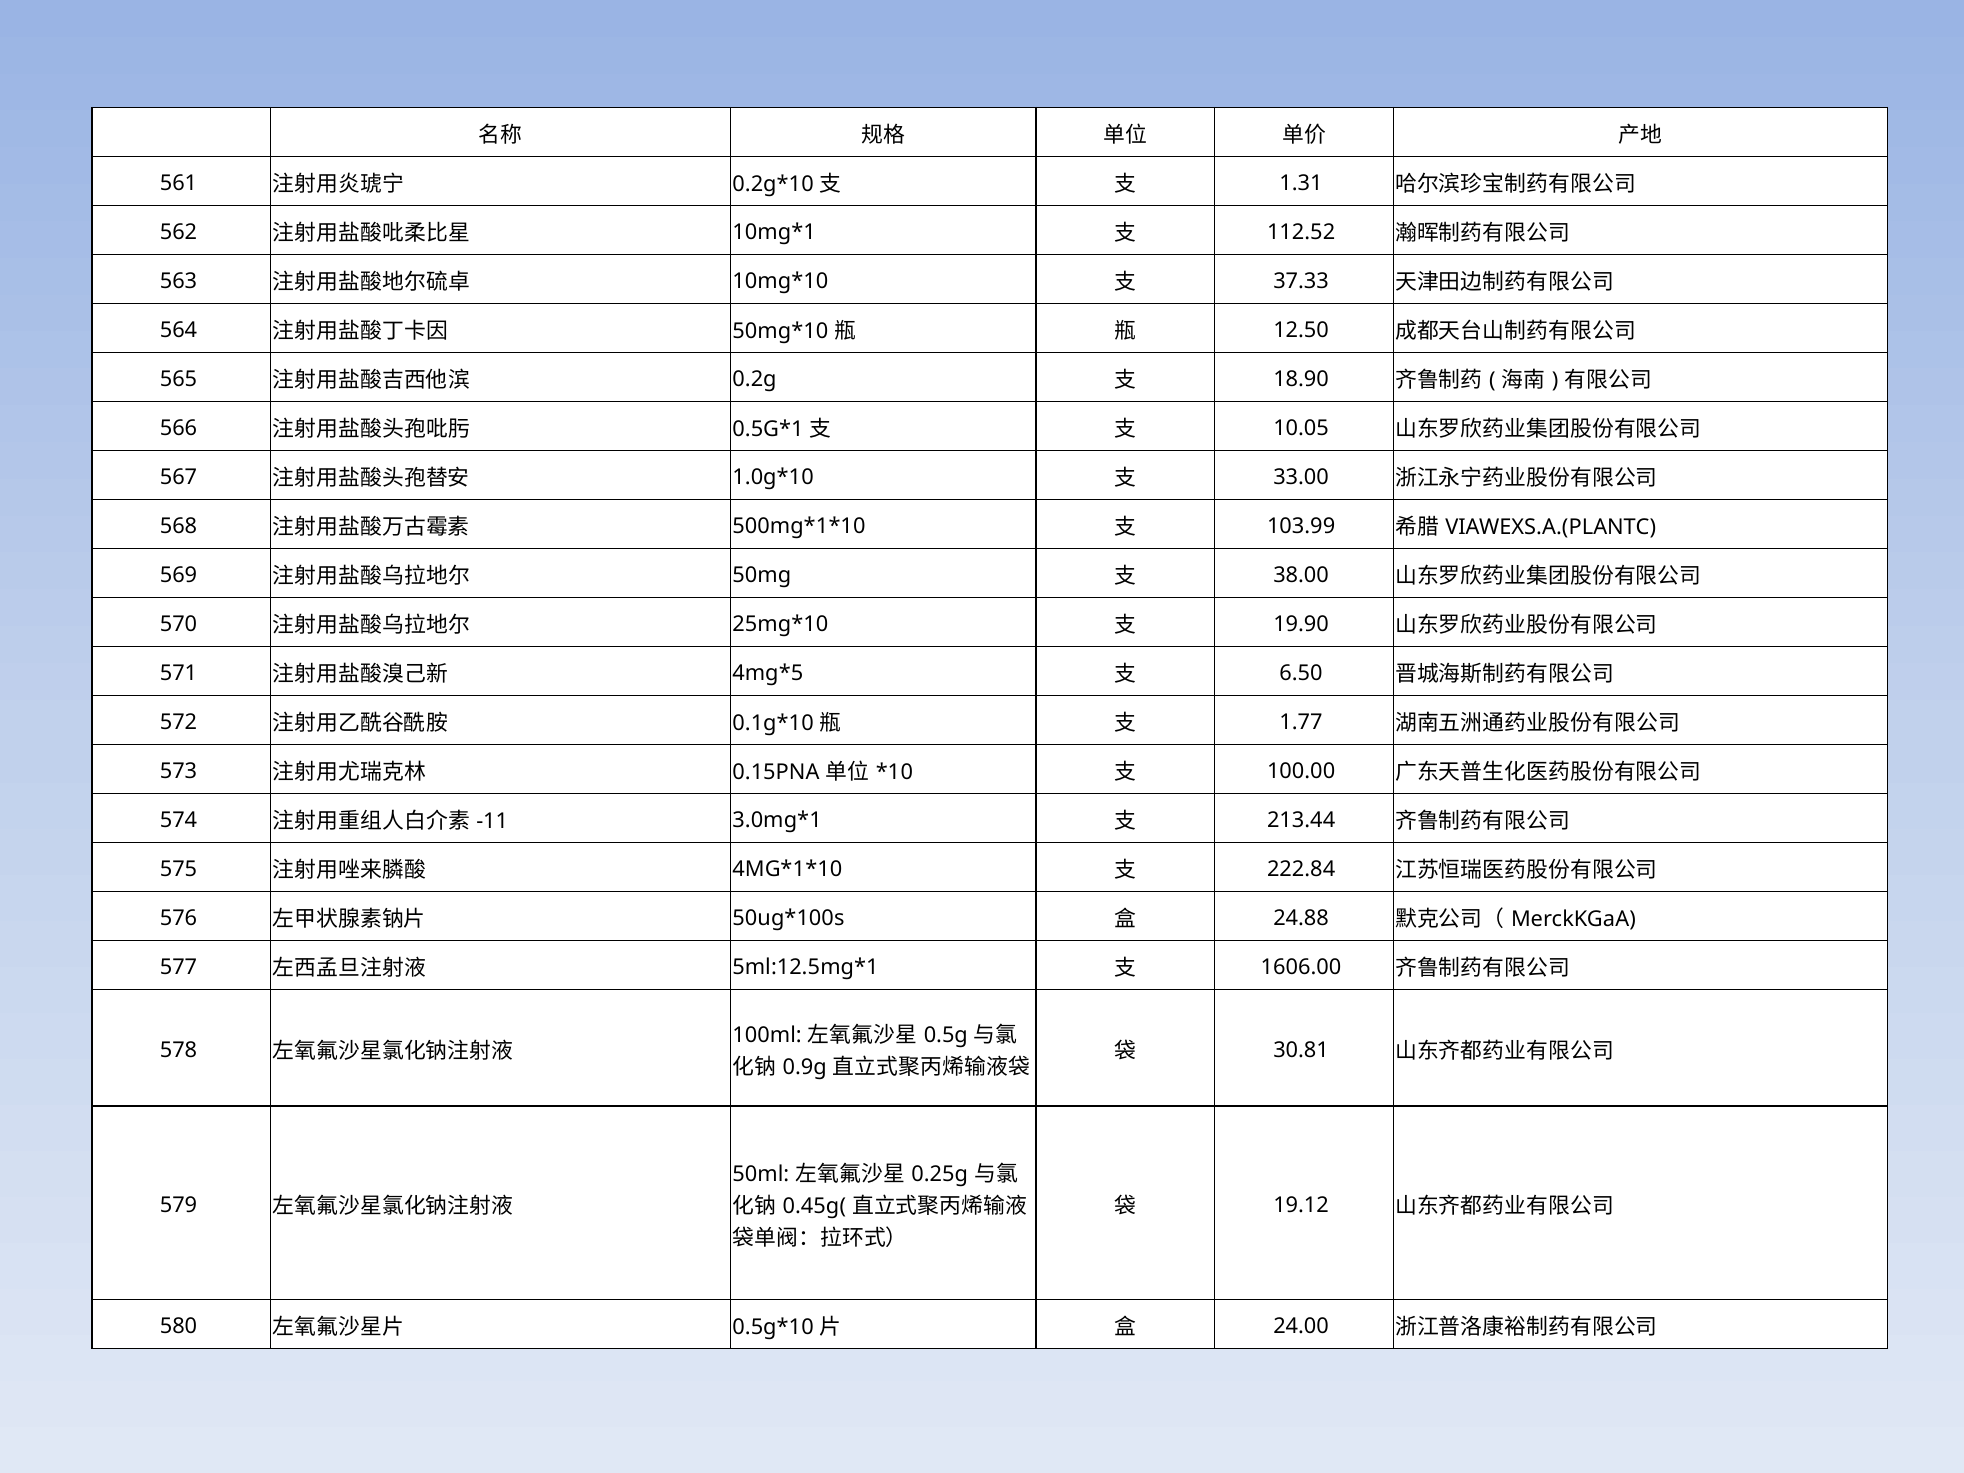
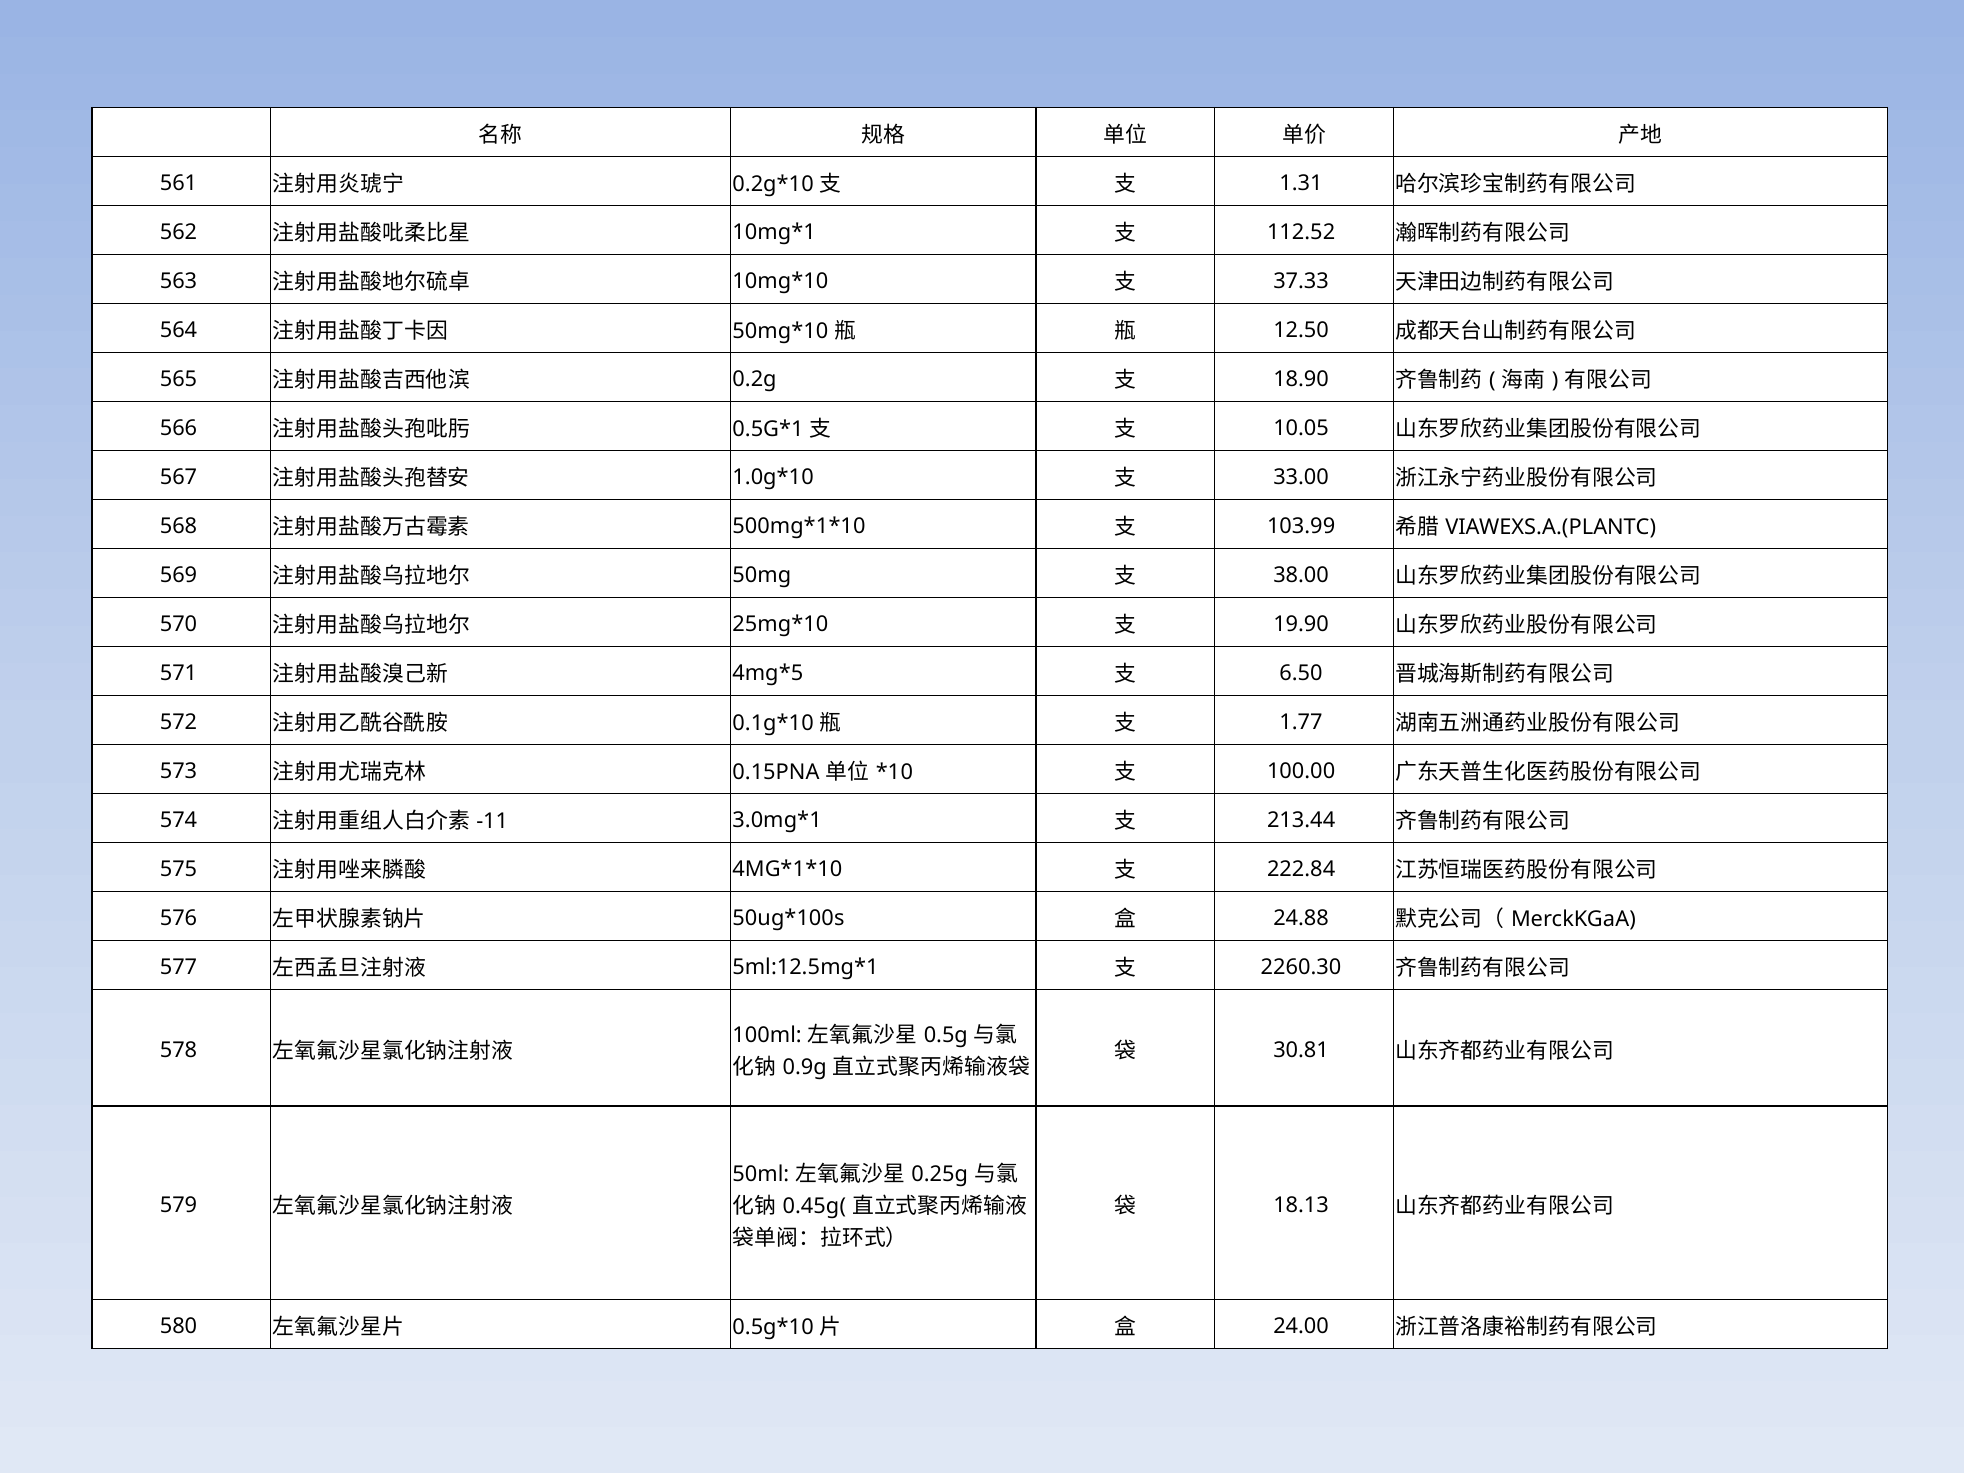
1606.00: 1606.00 -> 2260.30 (1301, 967)
19.12: 19.12 -> 18.13 (1301, 1205)
